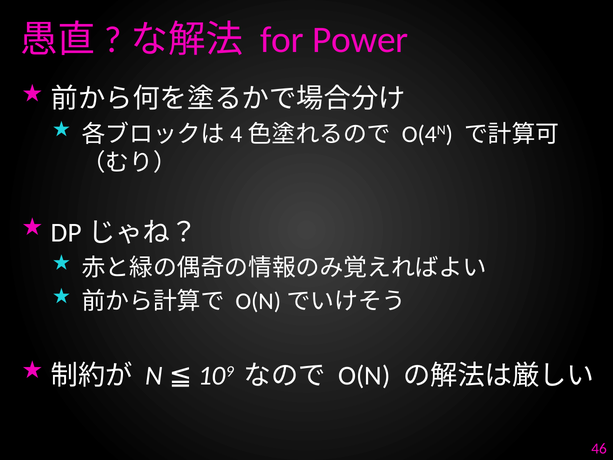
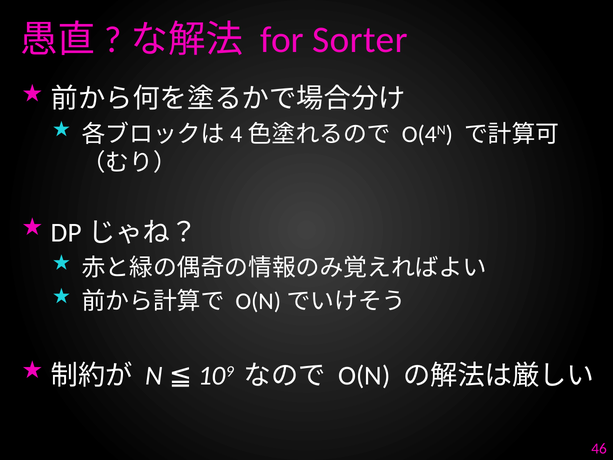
Power: Power -> Sorter (360, 40)
